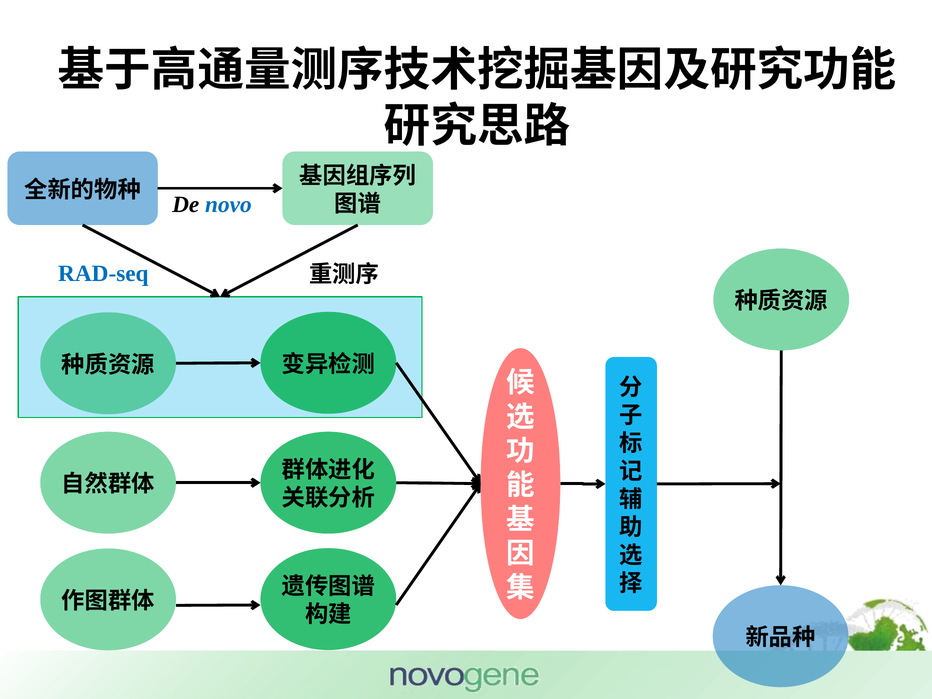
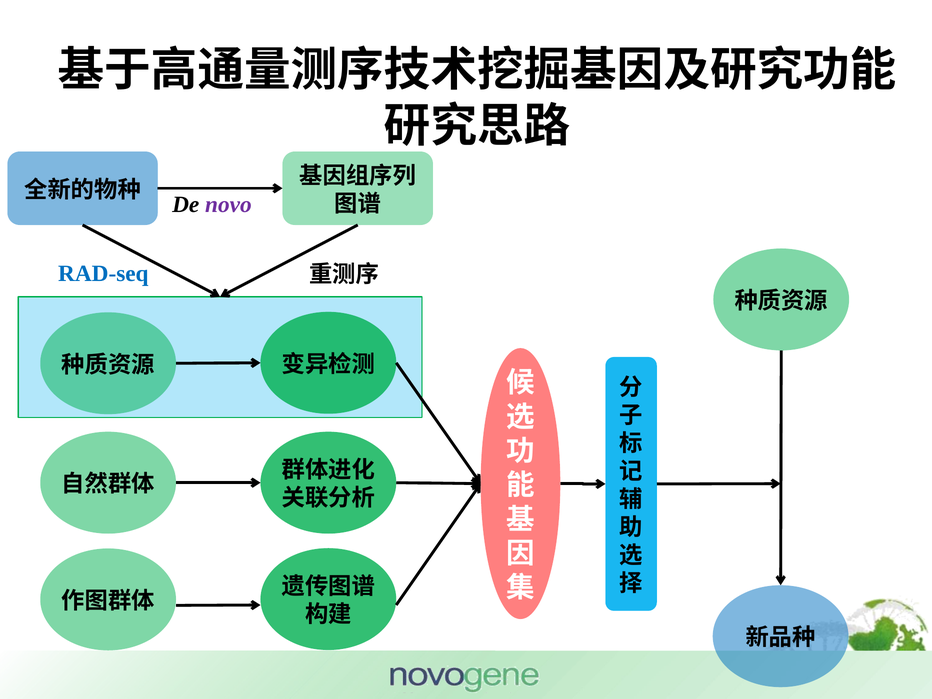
novo colour: blue -> purple (228, 204)
